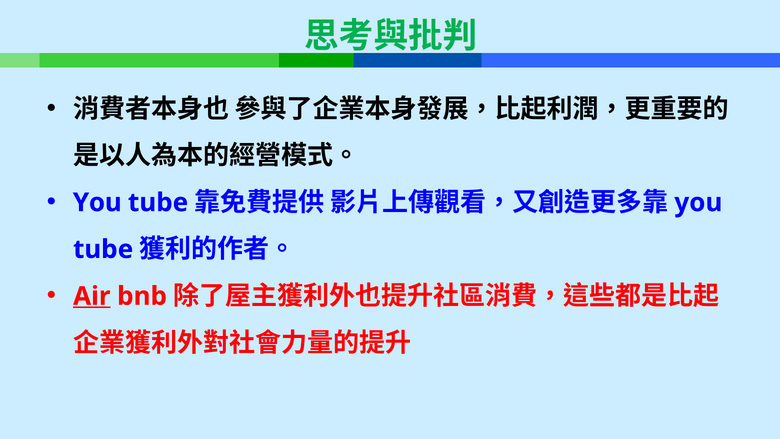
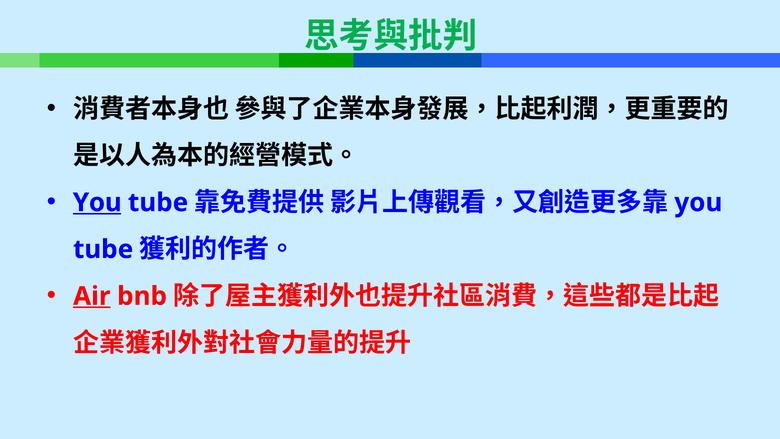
You underline: none -> present (97, 202)
